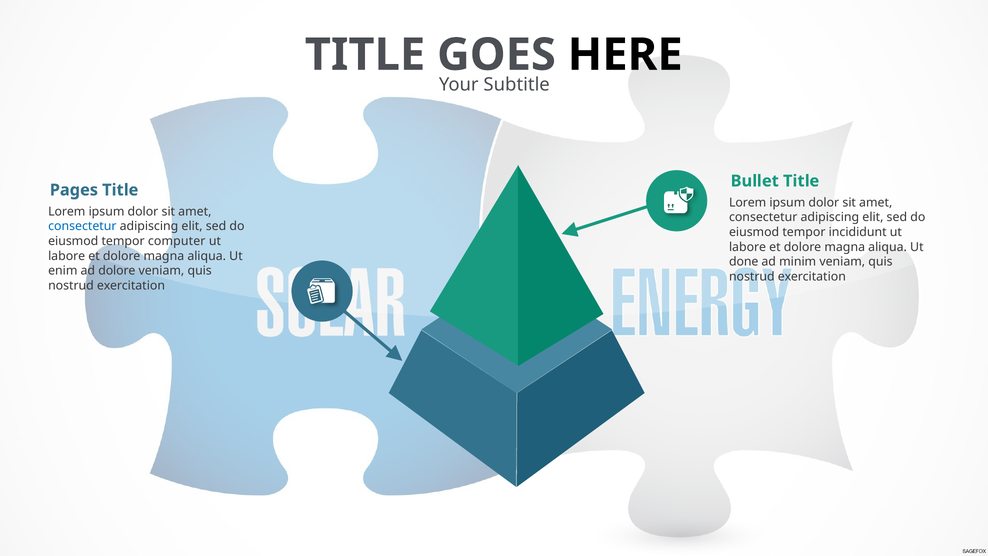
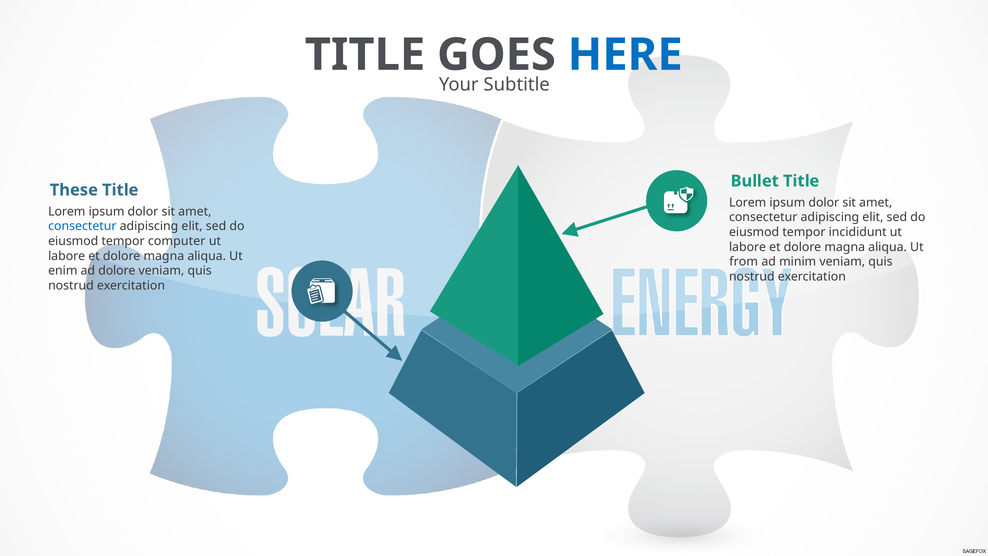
HERE colour: black -> blue (625, 55)
Pages: Pages -> These (74, 190)
done: done -> from (744, 262)
